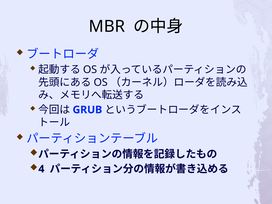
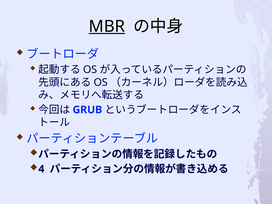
MBR underline: none -> present (107, 26)
